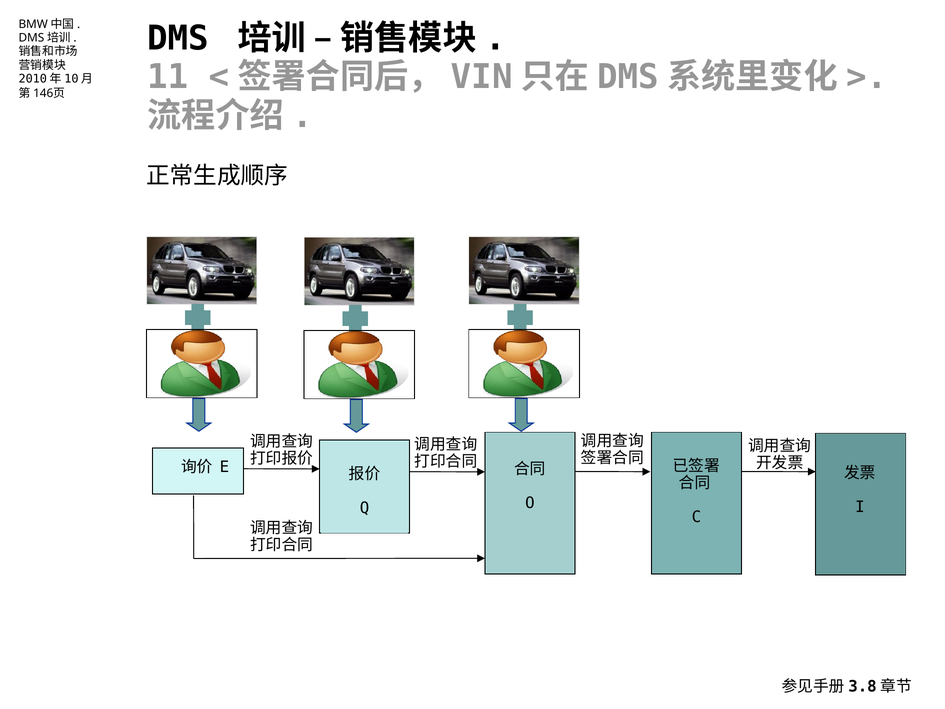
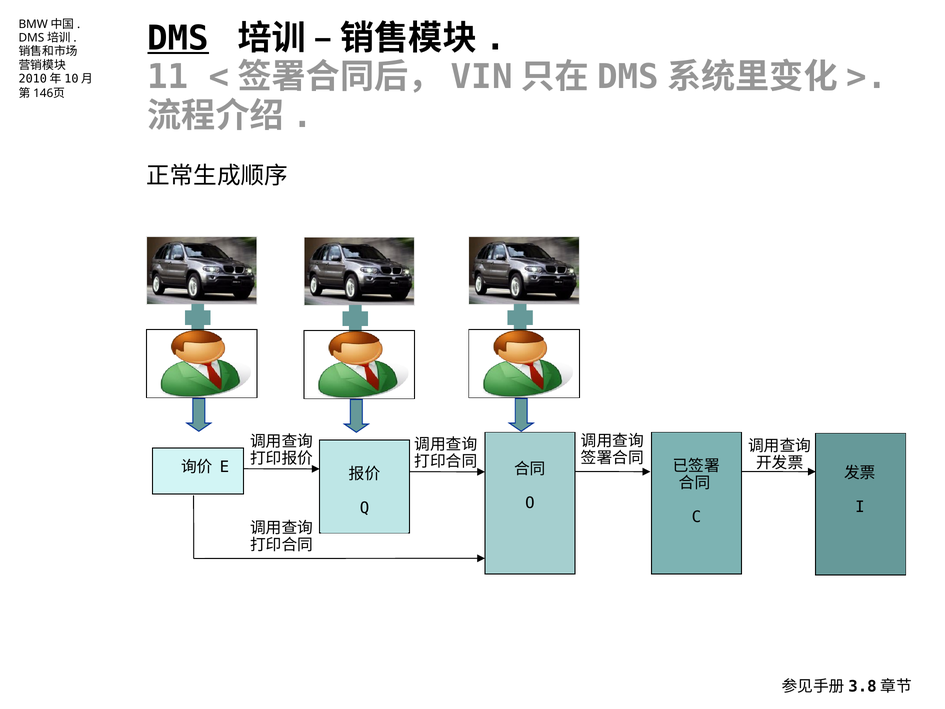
DMS underline: none -> present (178, 38)
